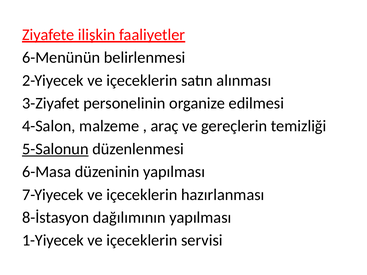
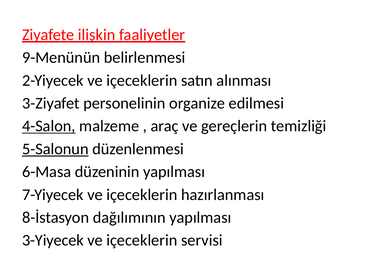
6-Menünün: 6-Menünün -> 9-Menünün (61, 58)
4-Salon underline: none -> present (49, 126)
1-Yiyecek: 1-Yiyecek -> 3-Yiyecek (53, 241)
